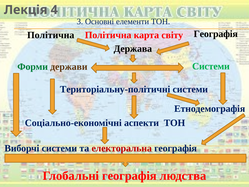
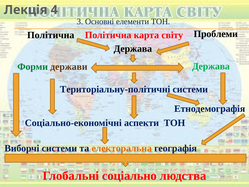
Географія: Географія -> Проблеми (216, 34)
Системи: Системи -> Держава (211, 66)
електоральна colour: red -> orange (122, 148)
Глобальні географія: географія -> соціально (129, 176)
